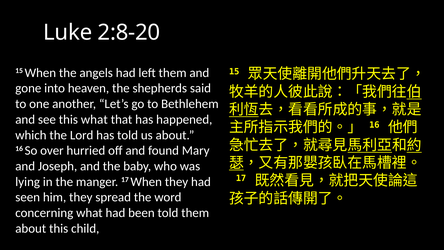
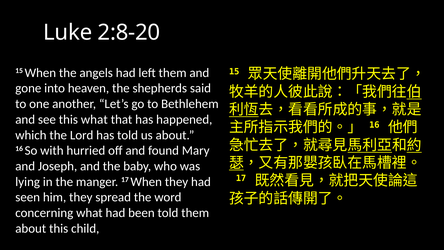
over: over -> with (52, 150)
